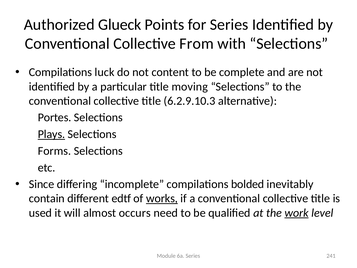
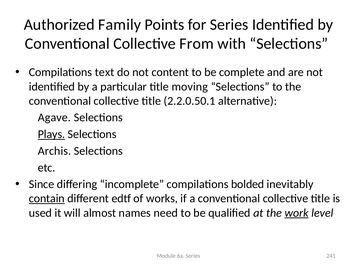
Glueck: Glueck -> Family (120, 25)
luck: luck -> text (105, 72)
6.2.9.10.3: 6.2.9.10.3 -> 2.2.0.50.1 (190, 101)
Portes: Portes -> Agave (54, 117)
Forms: Forms -> Archis (54, 151)
contain underline: none -> present (47, 198)
works underline: present -> none (162, 198)
occurs: occurs -> names (135, 213)
